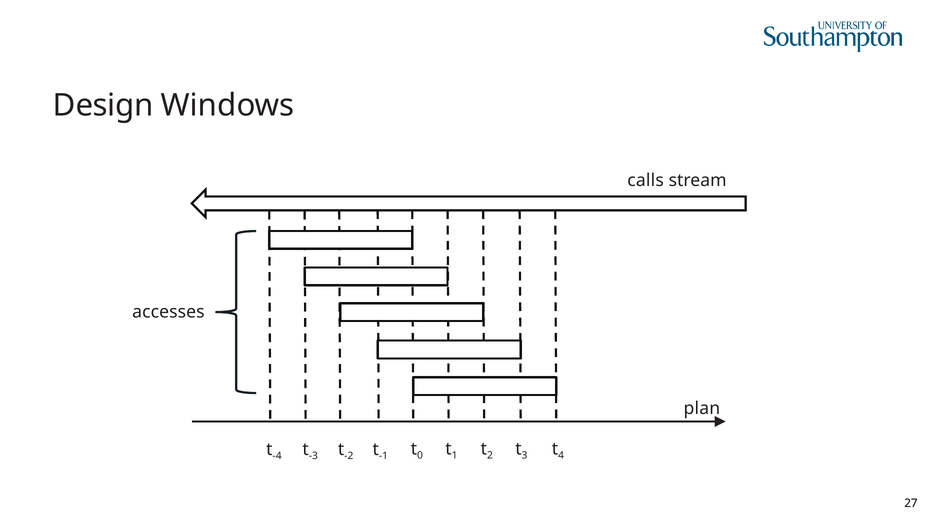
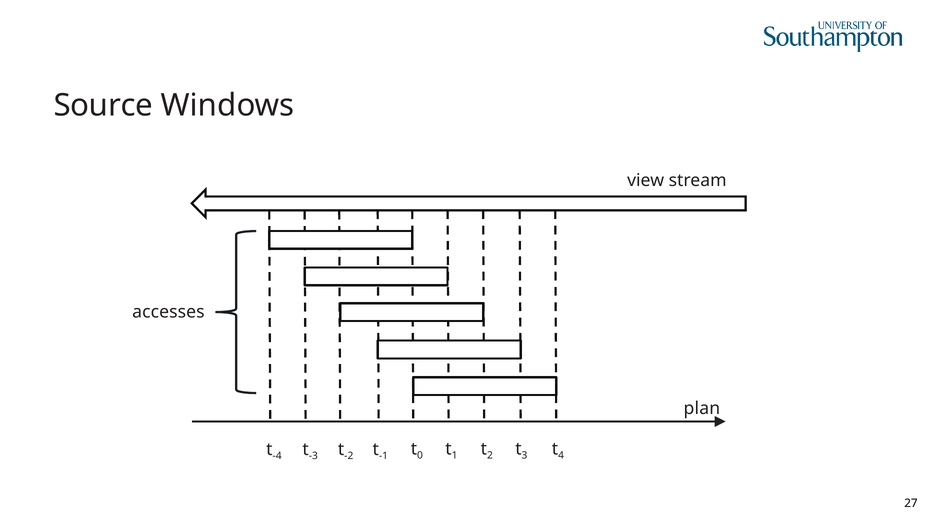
Design: Design -> Source (103, 105)
calls: calls -> view (646, 180)
